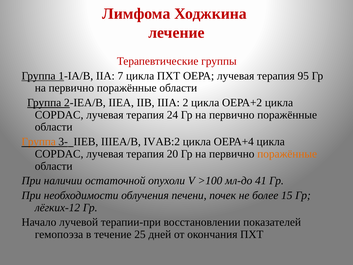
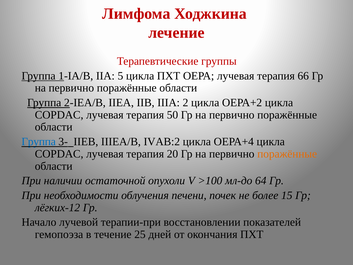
7: 7 -> 5 (120, 76)
95: 95 -> 66 (303, 76)
24: 24 -> 50 (172, 115)
Группа colour: orange -> blue (39, 142)
41: 41 -> 64 (261, 181)
